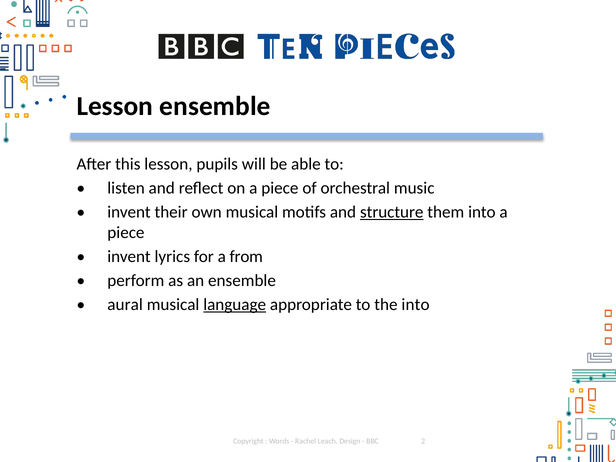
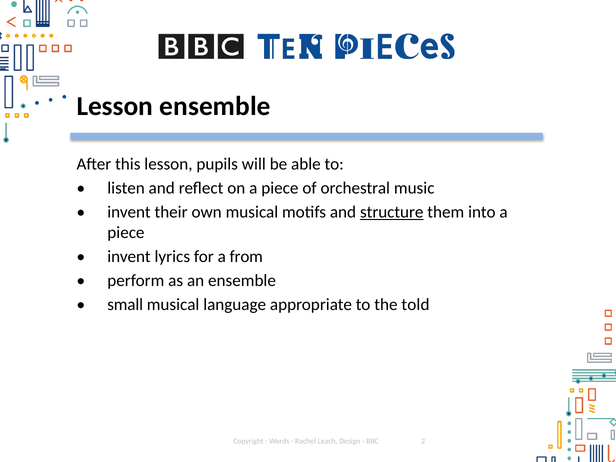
aural: aural -> small (125, 304)
language underline: present -> none (235, 304)
the into: into -> told (415, 304)
